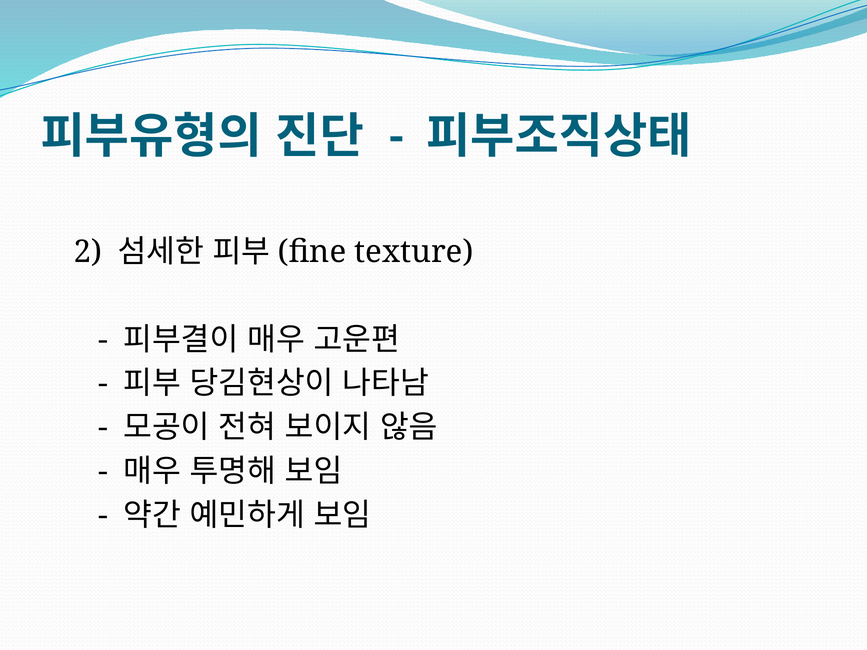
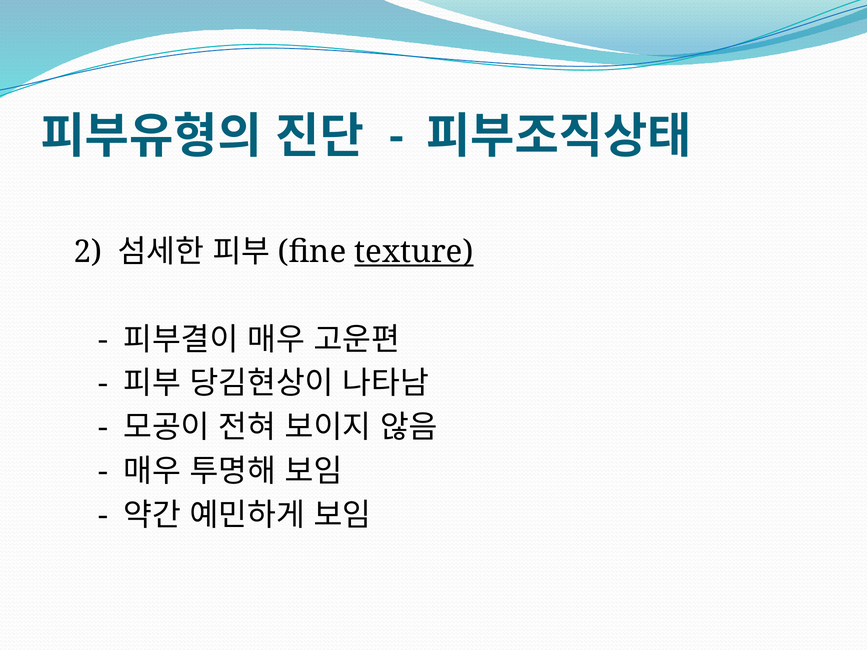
texture underline: none -> present (414, 252)
